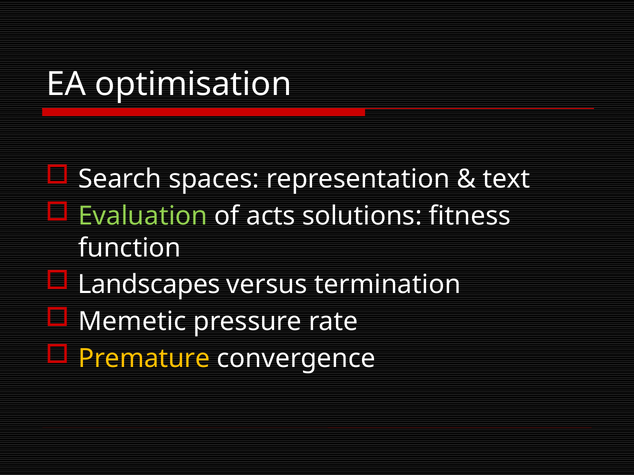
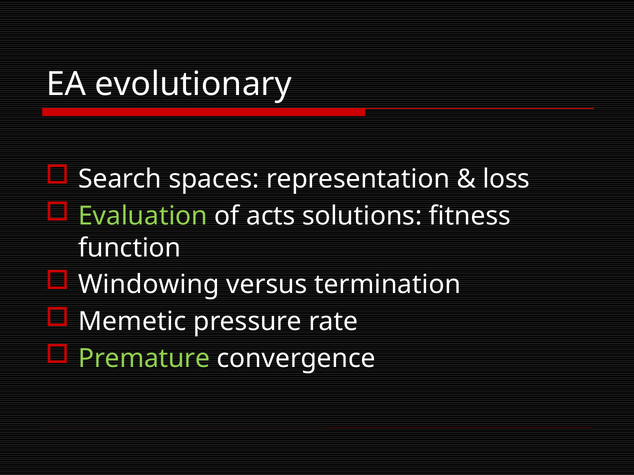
optimisation: optimisation -> evolutionary (193, 85)
text: text -> loss (506, 179)
Landscapes: Landscapes -> Windowing (149, 285)
Premature colour: yellow -> light green (144, 359)
